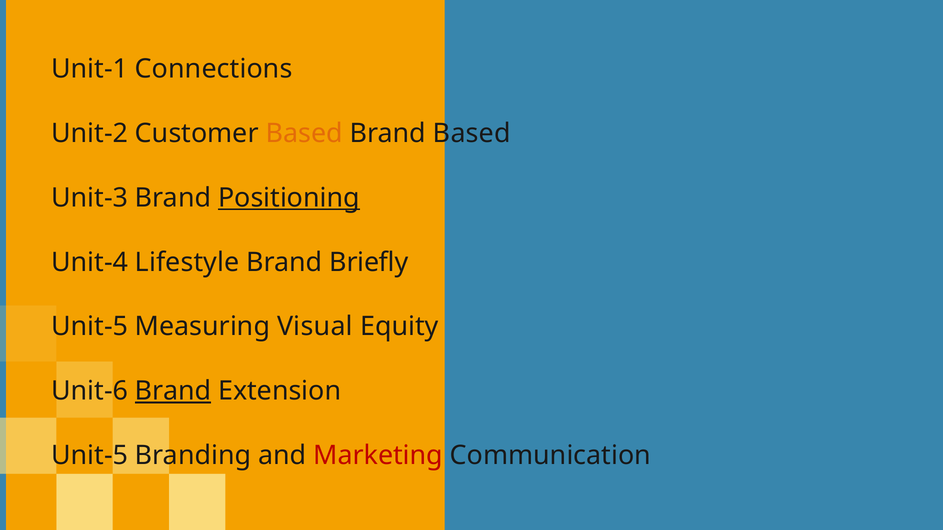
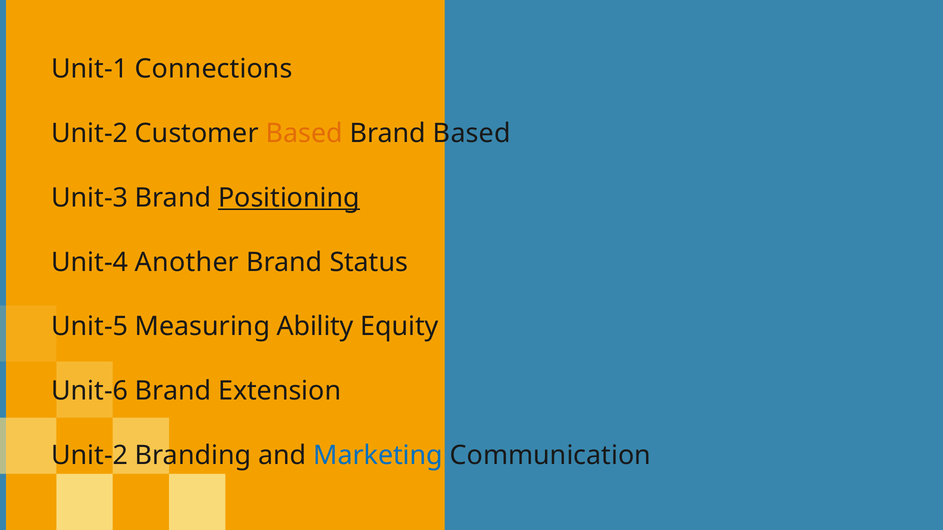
Lifestyle: Lifestyle -> Another (187, 262)
Briefly: Briefly -> Status (369, 262)
Visual: Visual -> Ability (315, 327)
Brand underline: present -> none (173, 391)
Unit-5: Unit-5 -> Unit-2 (90, 456)
Marketing colour: red -> blue (378, 456)
